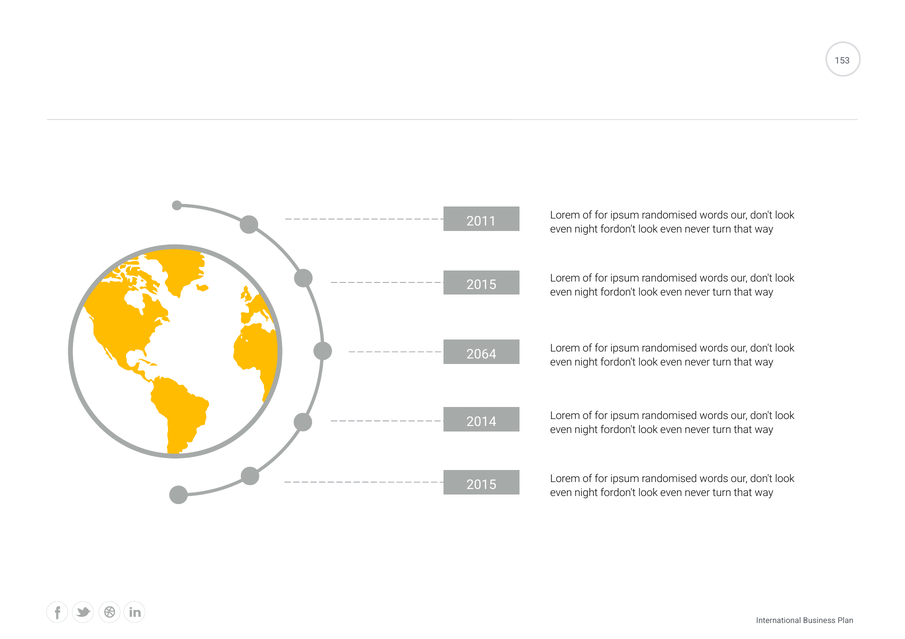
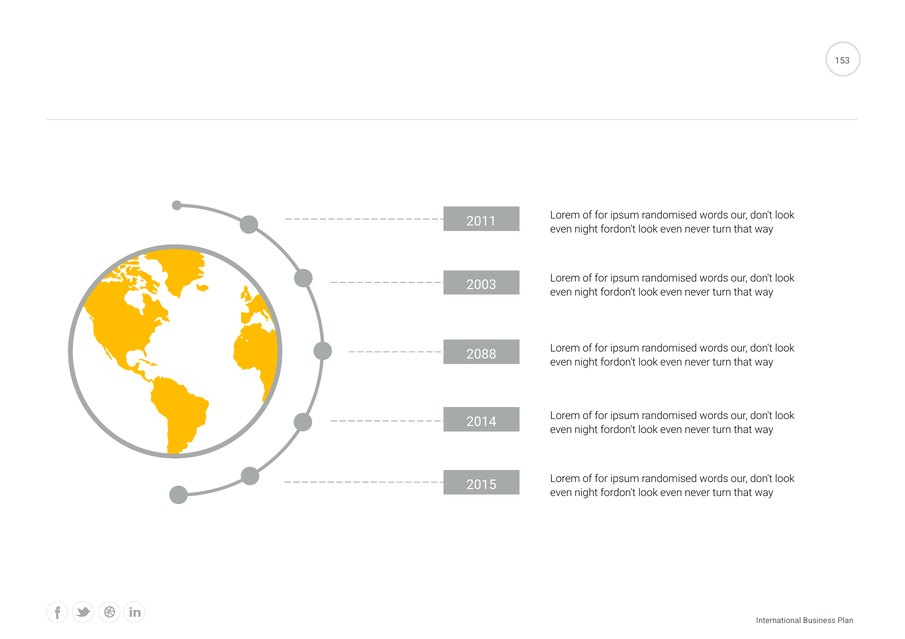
2015: 2015 -> 2003 (481, 285)
2064: 2064 -> 2088 (481, 355)
